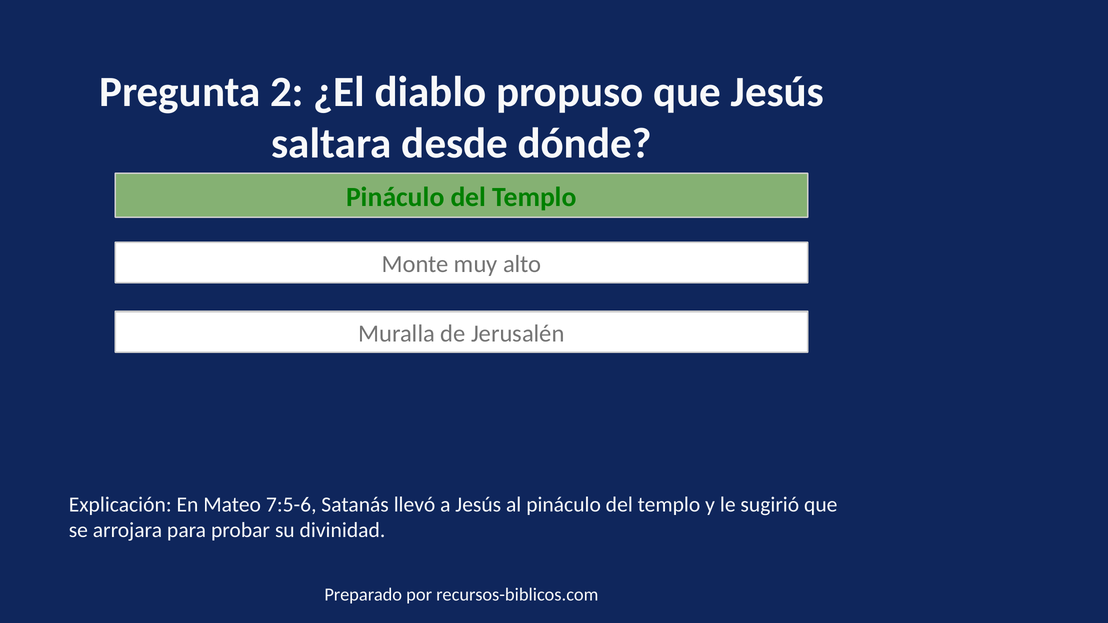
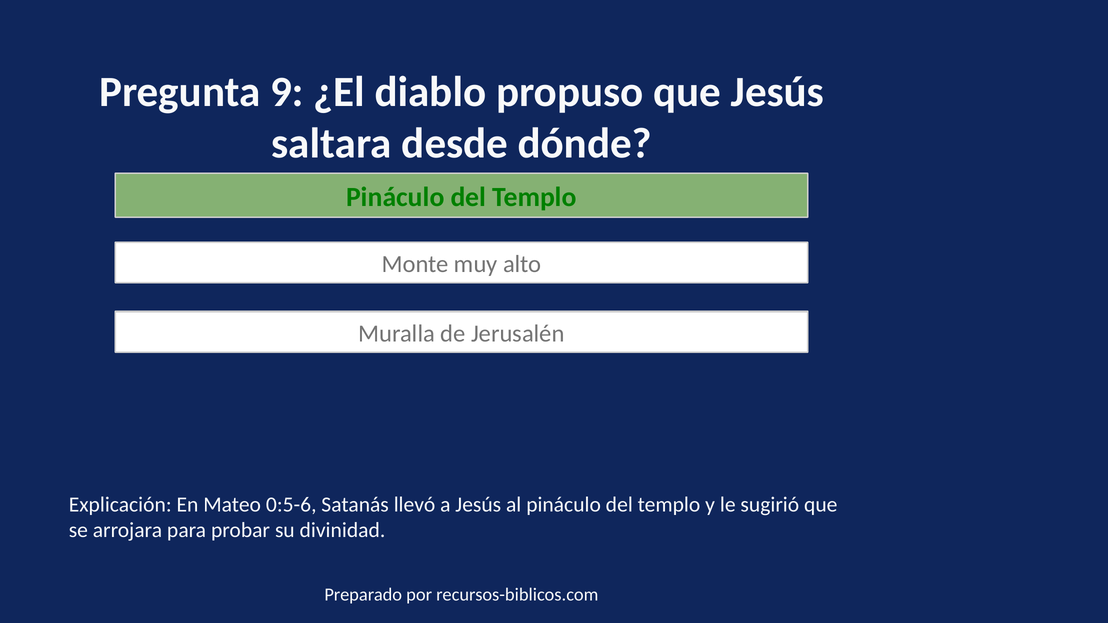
2: 2 -> 9 (287, 92)
7:5-6: 7:5-6 -> 0:5-6 (291, 505)
